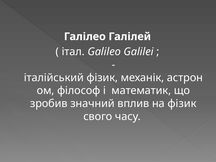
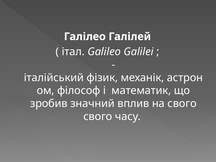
на фізик: фізик -> свого (182, 104)
